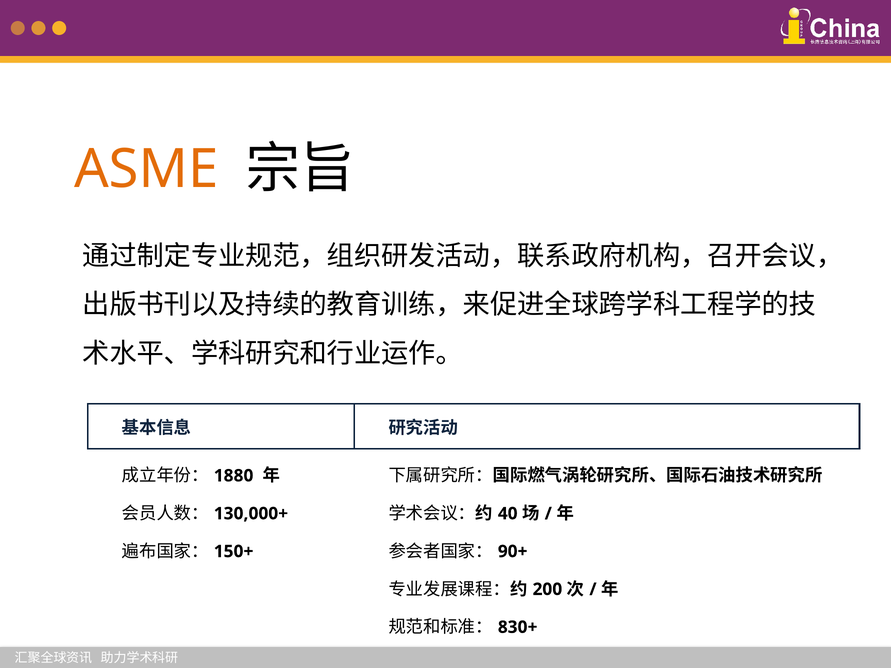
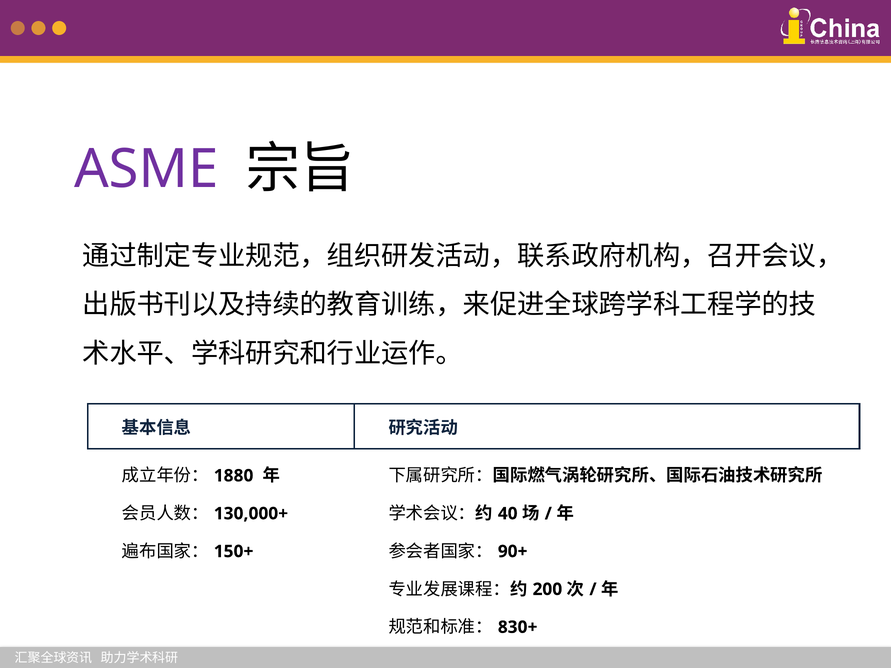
ASME colour: orange -> purple (146, 169)
